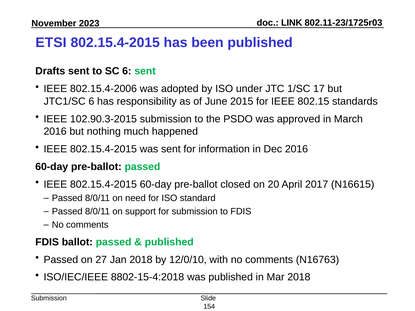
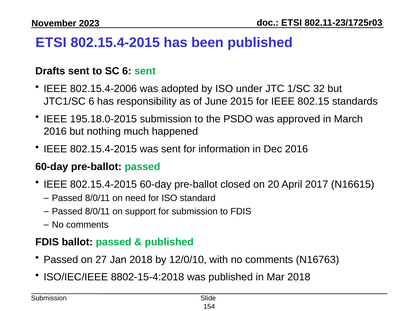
LINK: LINK -> ETSI (292, 23)
17: 17 -> 32 (319, 89)
102.90.3-2015: 102.90.3-2015 -> 195.18.0-2015 (103, 119)
